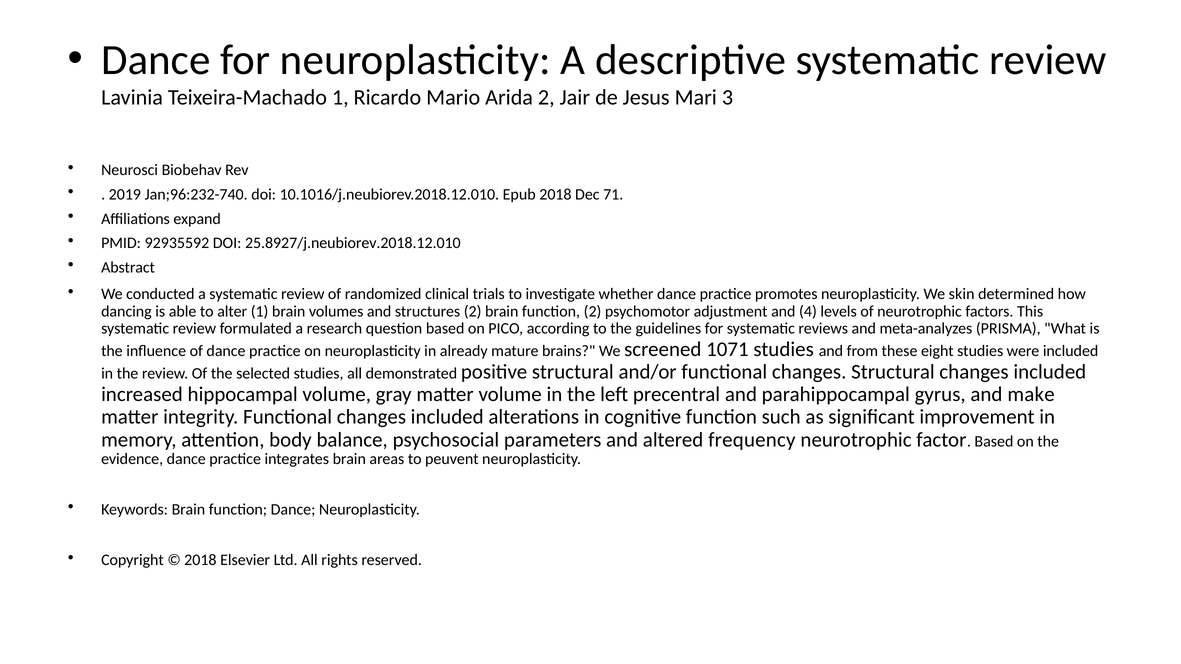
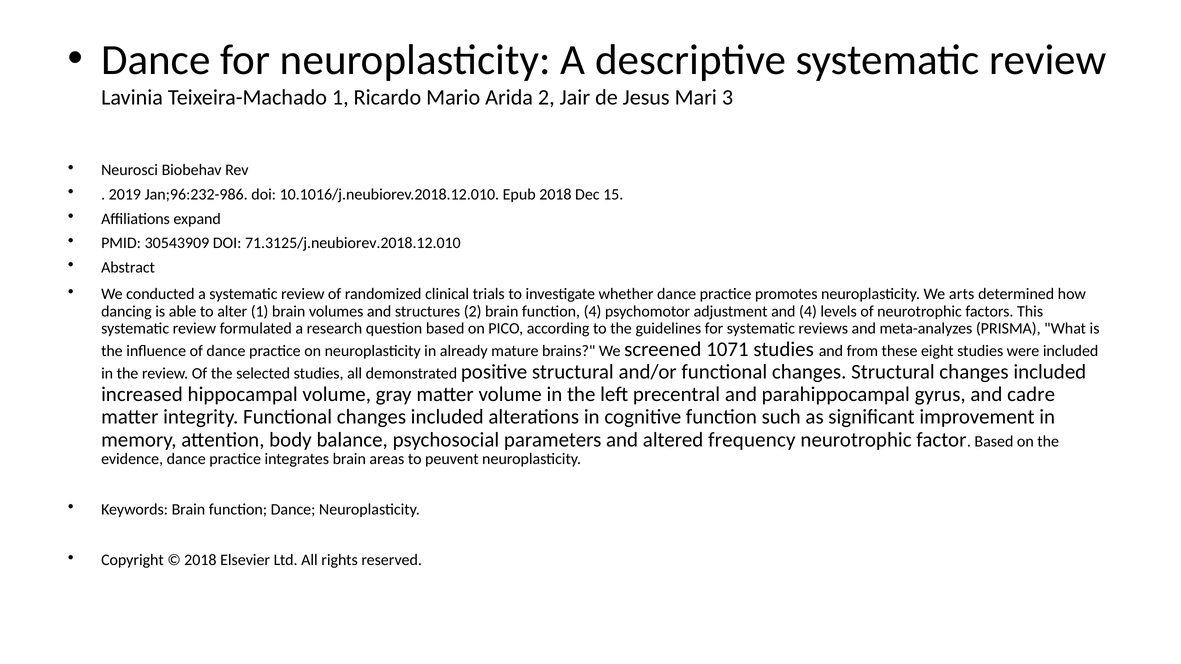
Jan;96:232-740: Jan;96:232-740 -> Jan;96:232-986 (196, 195)
71: 71 -> 15 (613, 195)
92935592: 92935592 -> 30543909 (177, 243)
25.8927/j.neubiorev.2018.12.010: 25.8927/j.neubiorev.2018.12.010 -> 71.3125/j.neubiorev.2018.12.010 (353, 243)
skin: skin -> arts (962, 294)
function 2: 2 -> 4 (593, 312)
make: make -> cadre (1031, 395)
